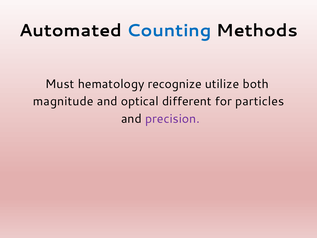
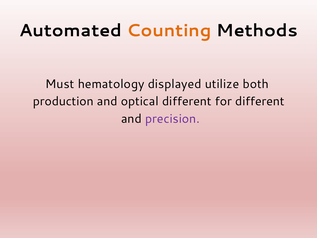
Counting colour: blue -> orange (169, 31)
recognize: recognize -> displayed (175, 84)
magnitude: magnitude -> production (63, 101)
for particles: particles -> different (260, 101)
